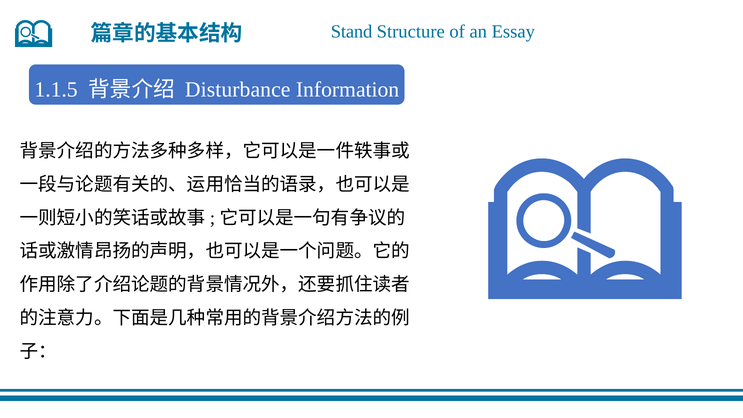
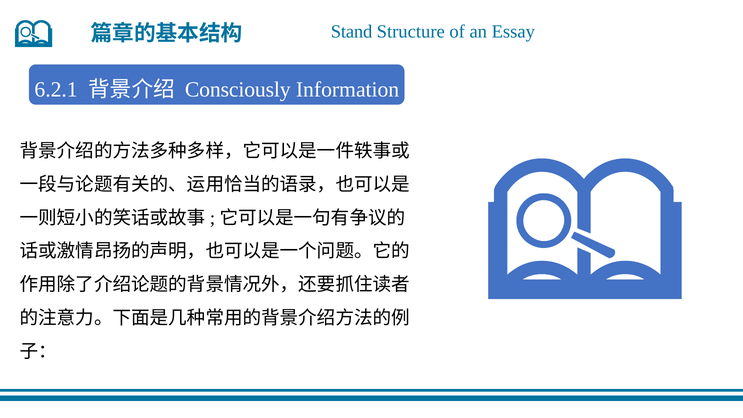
1.1.5: 1.1.5 -> 6.2.1 (56, 89)
Disturbance: Disturbance -> Consciously (238, 89)
